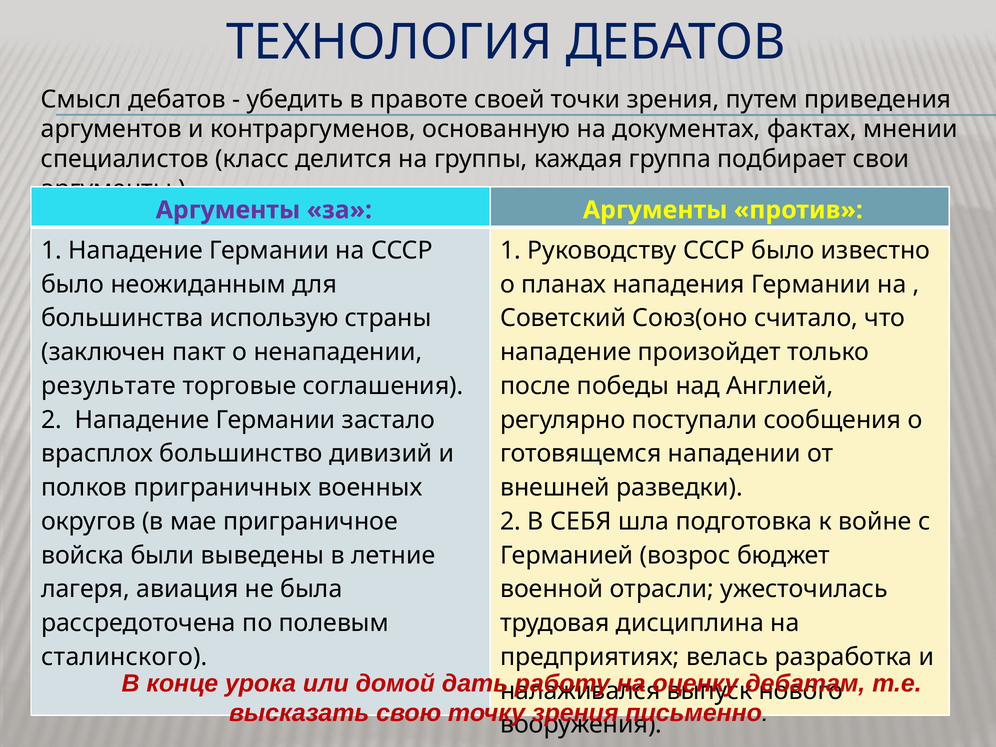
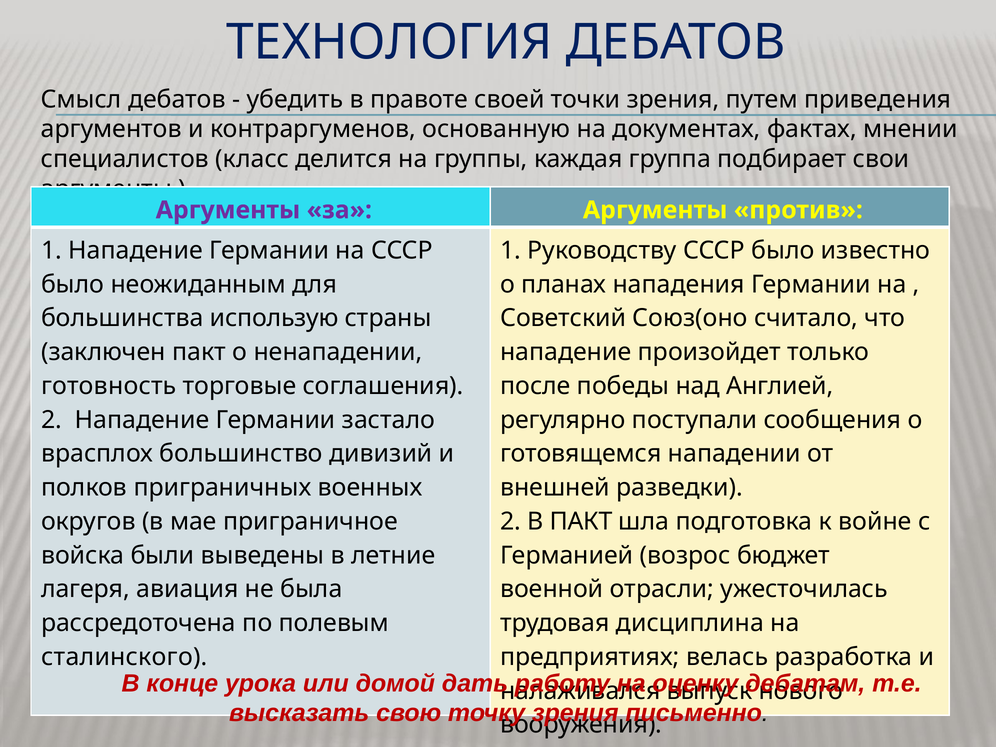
результате: результате -> готовность (109, 386)
В СЕБЯ: СЕБЯ -> ПАКТ (581, 521)
